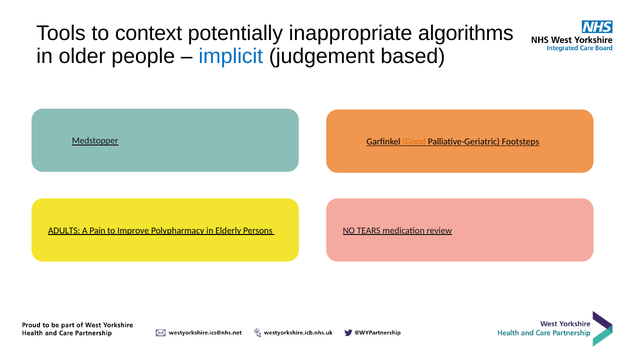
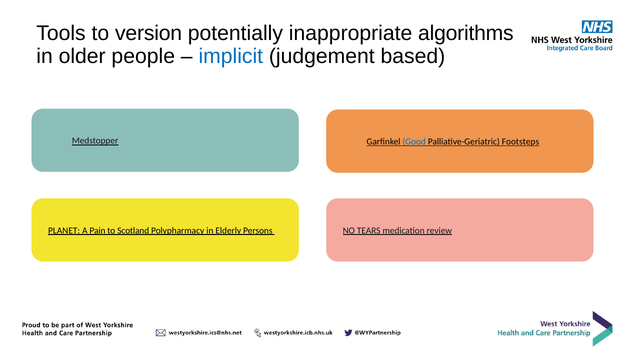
context: context -> version (149, 33)
Good colour: orange -> blue (414, 142)
ADULTS: ADULTS -> PLANET (64, 230)
Improve: Improve -> Scotland (133, 230)
